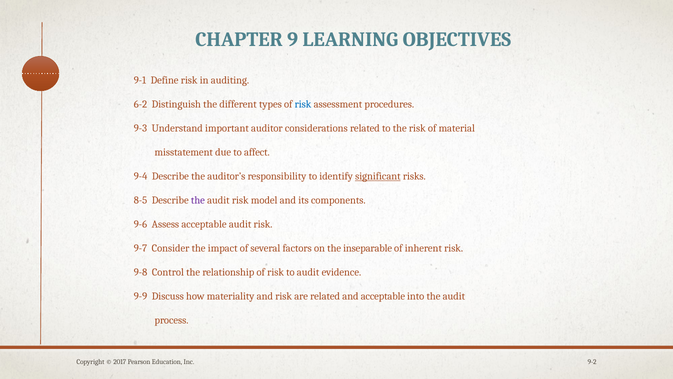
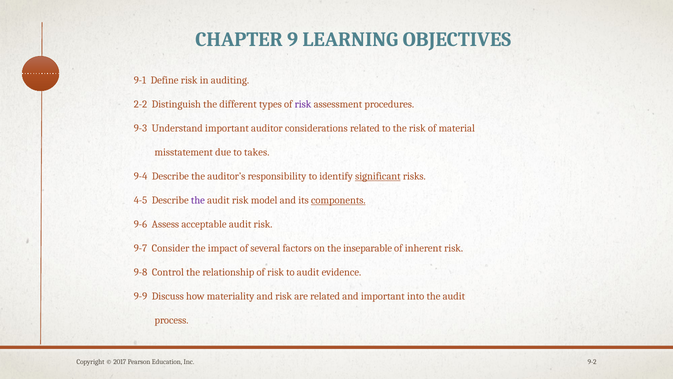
6-2: 6-2 -> 2-2 (140, 104)
risk colour: blue -> purple (303, 104)
affect: affect -> takes (257, 152)
8-5: 8-5 -> 4-5 (140, 200)
components underline: none -> present (338, 200)
and acceptable: acceptable -> important (383, 296)
